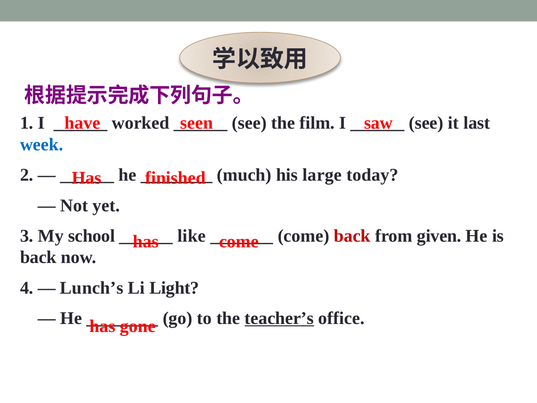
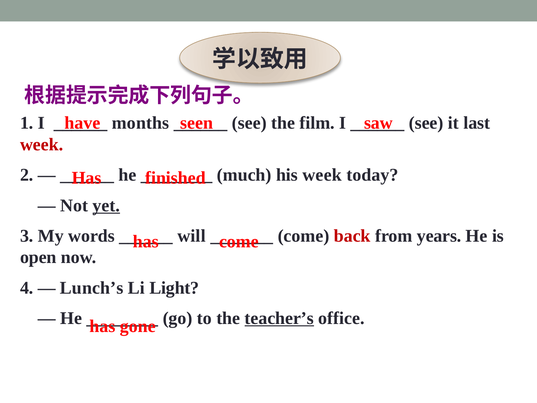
worked: worked -> months (141, 123)
week colour: blue -> red (42, 144)
his large: large -> week (322, 175)
yet underline: none -> present (106, 205)
school: school -> words (92, 236)
like: like -> will (192, 236)
given: given -> years (439, 236)
back: back -> open (38, 257)
